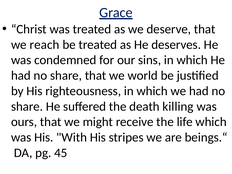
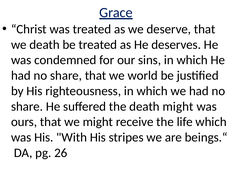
we reach: reach -> death (45, 45)
death killing: killing -> might (178, 106)
45: 45 -> 26 (61, 153)
